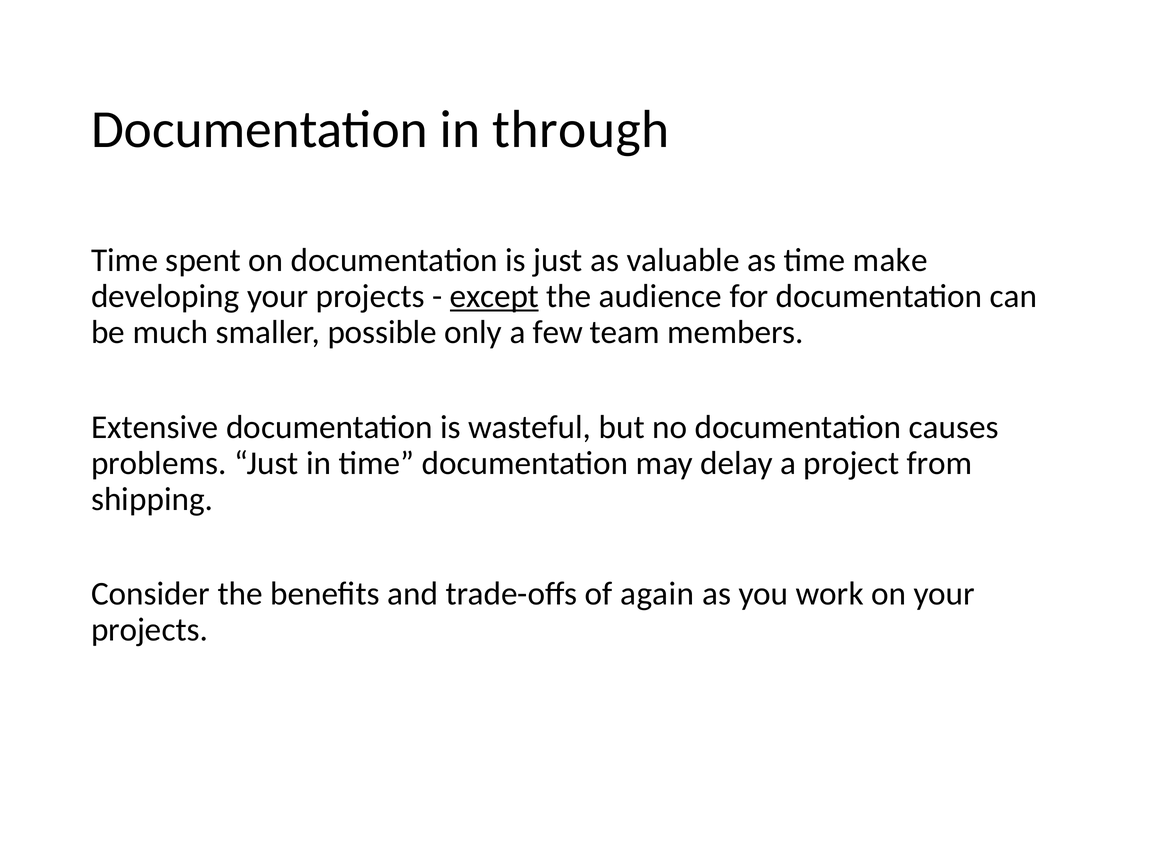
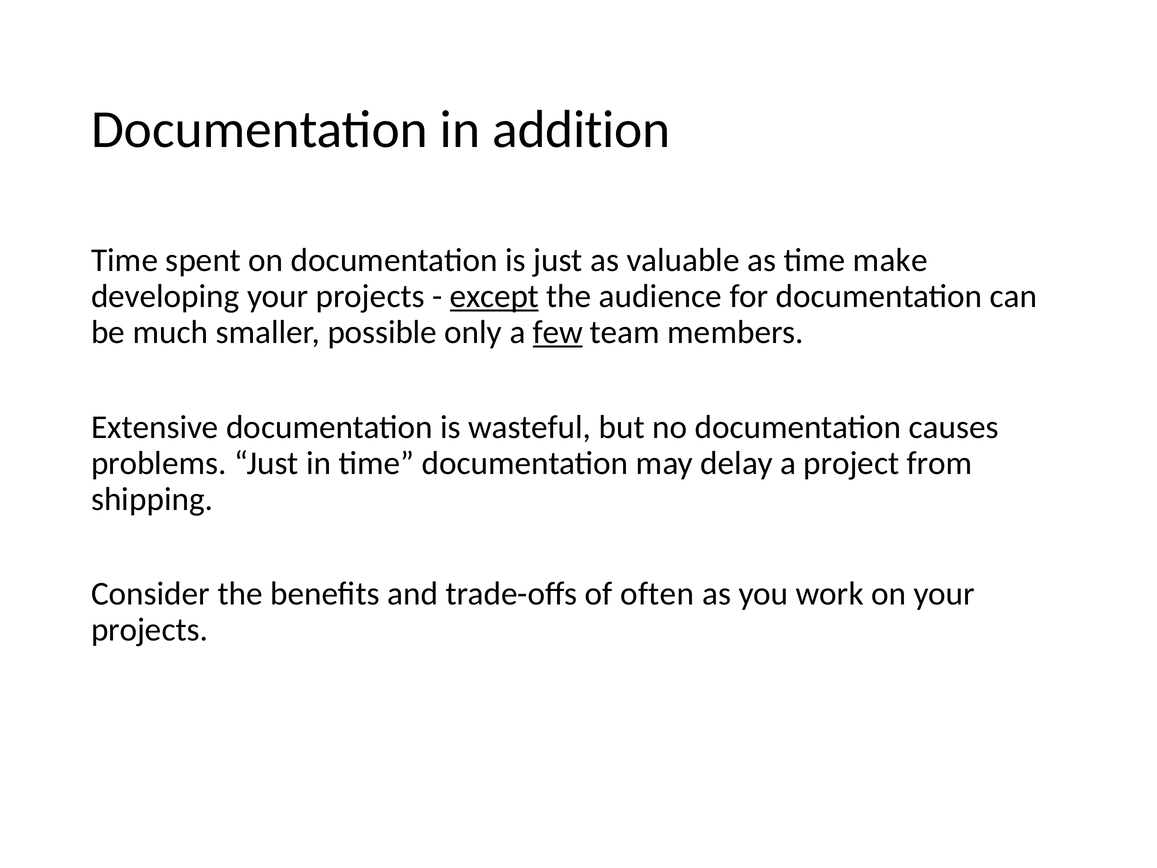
through: through -> addition (581, 130)
few underline: none -> present (558, 332)
again: again -> often (657, 594)
